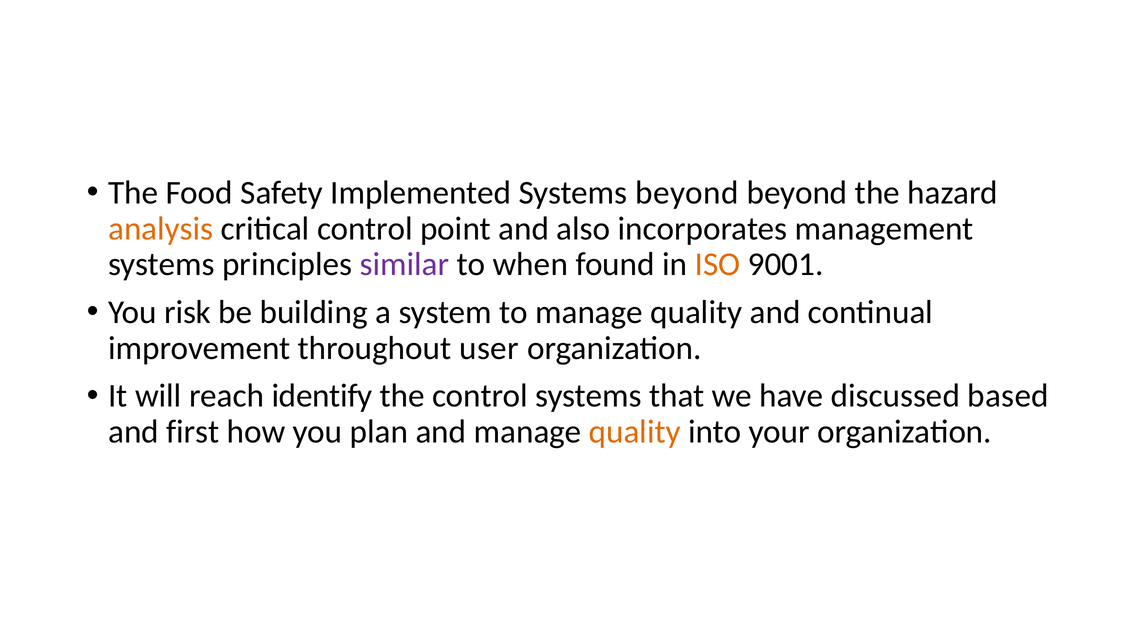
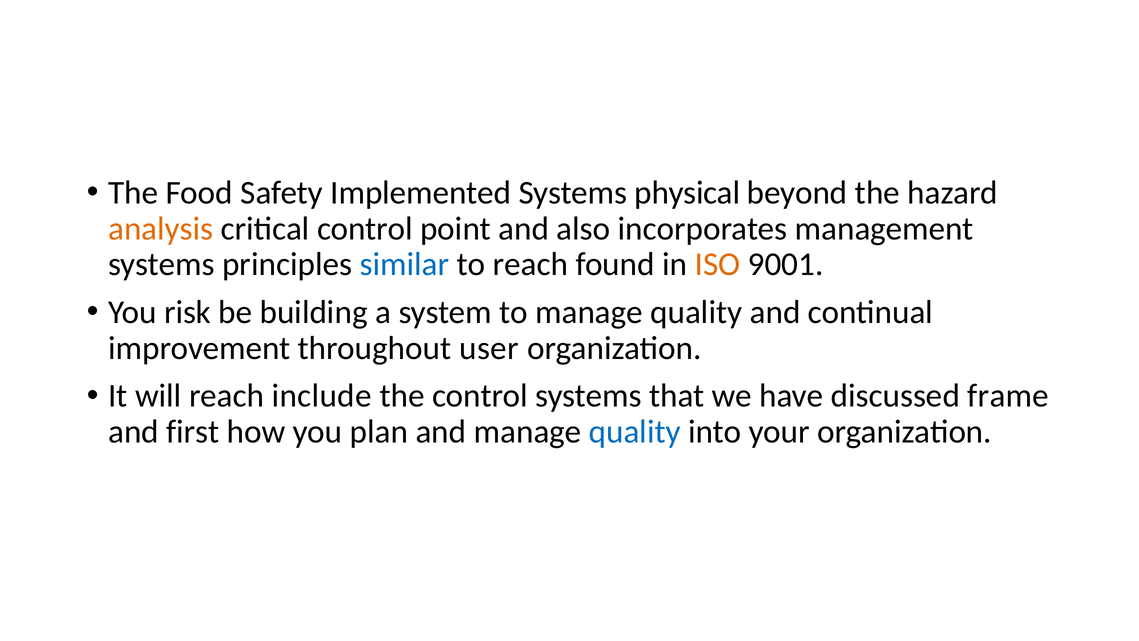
Systems beyond: beyond -> physical (687, 193)
similar colour: purple -> blue (405, 264)
to when: when -> reach (530, 264)
identify: identify -> include (322, 396)
based: based -> frame (1008, 396)
quality colour: orange -> blue (635, 432)
